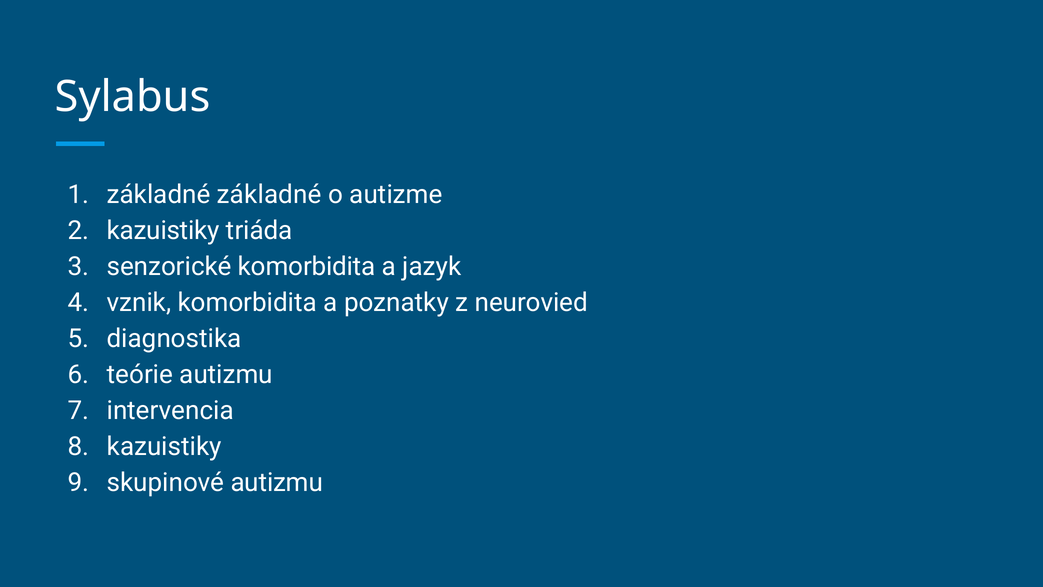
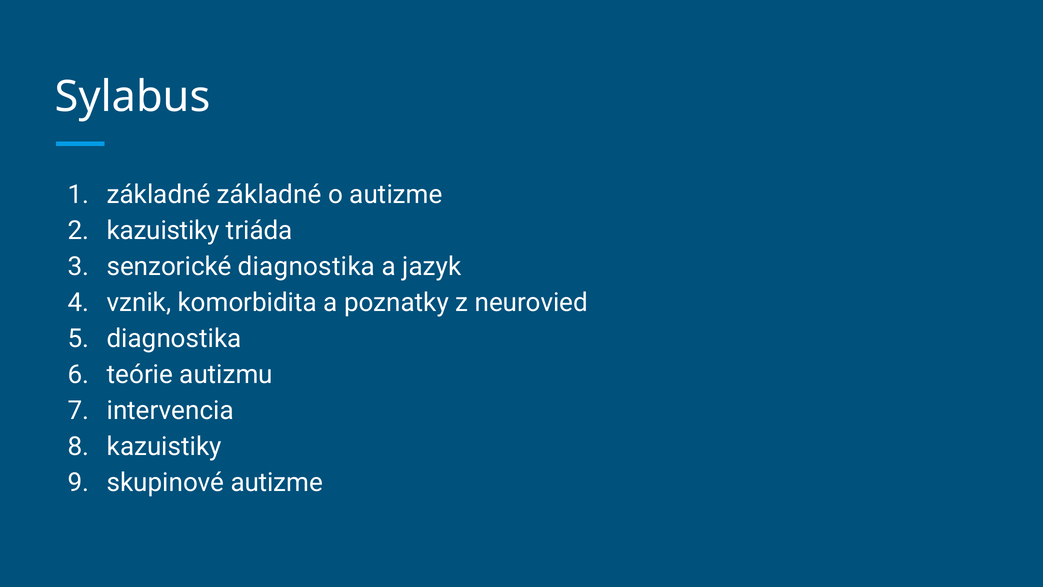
senzorické komorbidita: komorbidita -> diagnostika (307, 266)
skupinové autizmu: autizmu -> autizme (277, 482)
